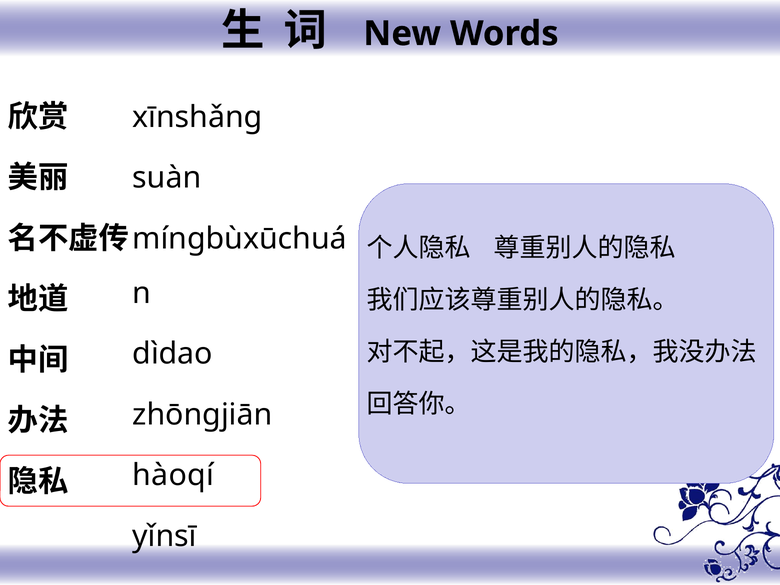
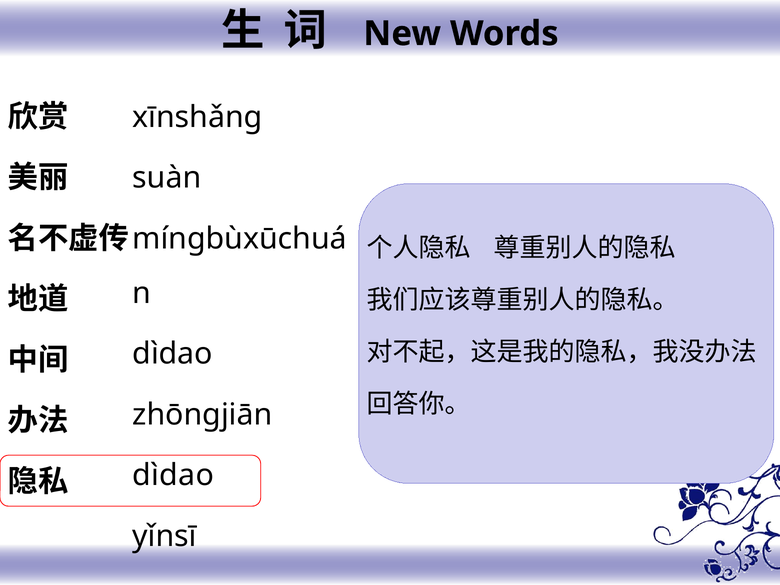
hàoqí: hàoqí -> dìdao (173, 475)
